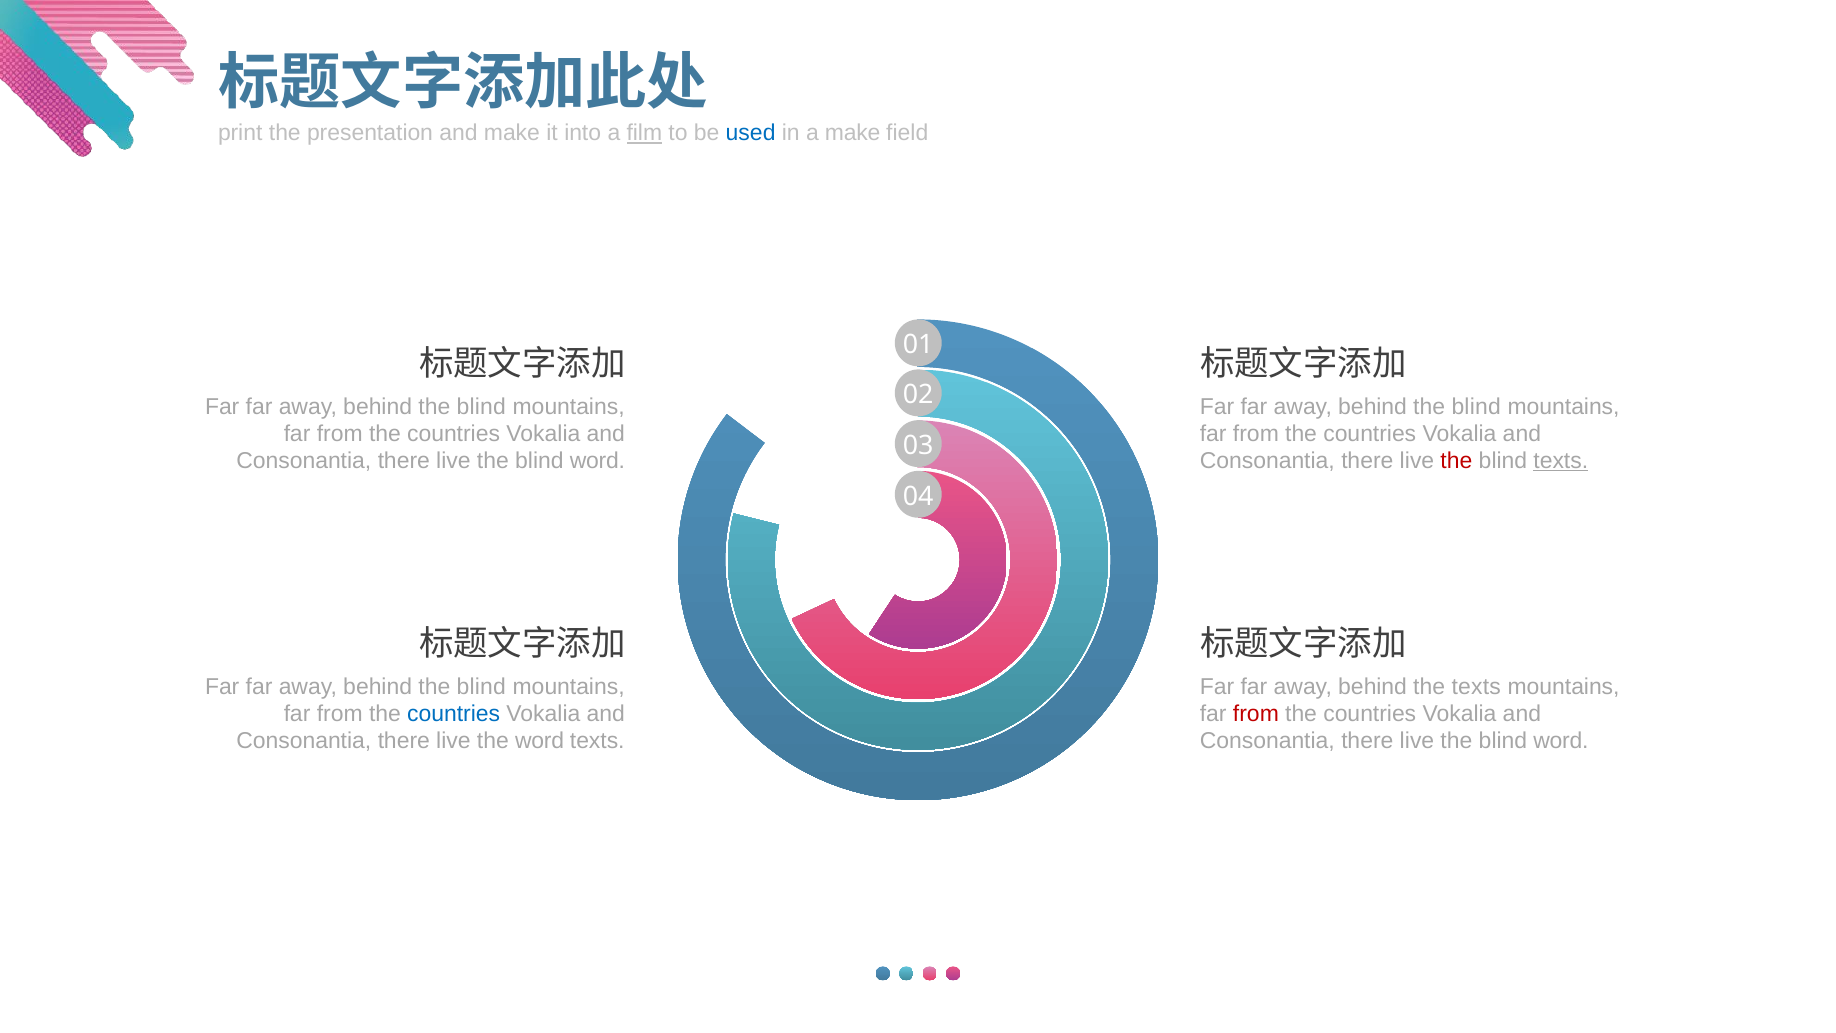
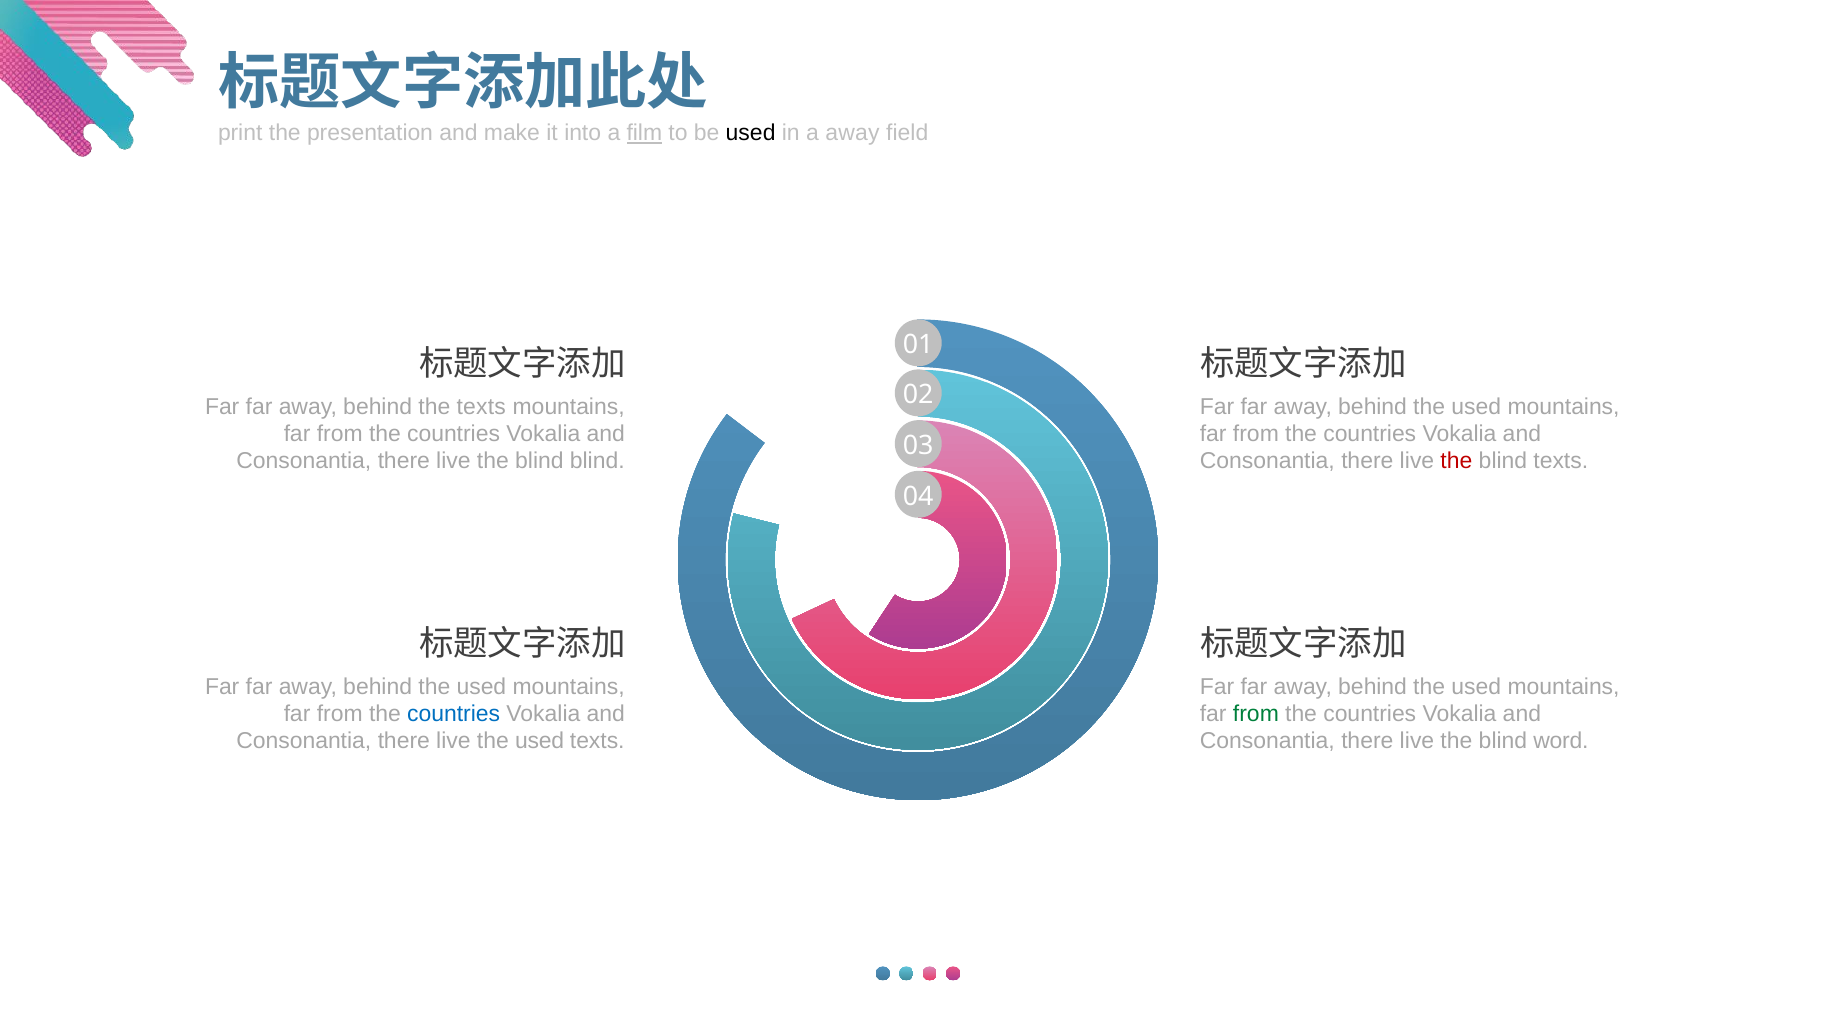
used colour: blue -> black (751, 133)
a make: make -> away (852, 133)
blind: blind -> texts (481, 407)
blind: blind -> used (1476, 407)
word: word -> blind (597, 461)
texts underline: present -> none (1561, 461)
blind: blind -> used (481, 687)
texts: texts -> used (1476, 687)
from colour: red -> green (1256, 714)
live the word: word -> used (540, 740)
